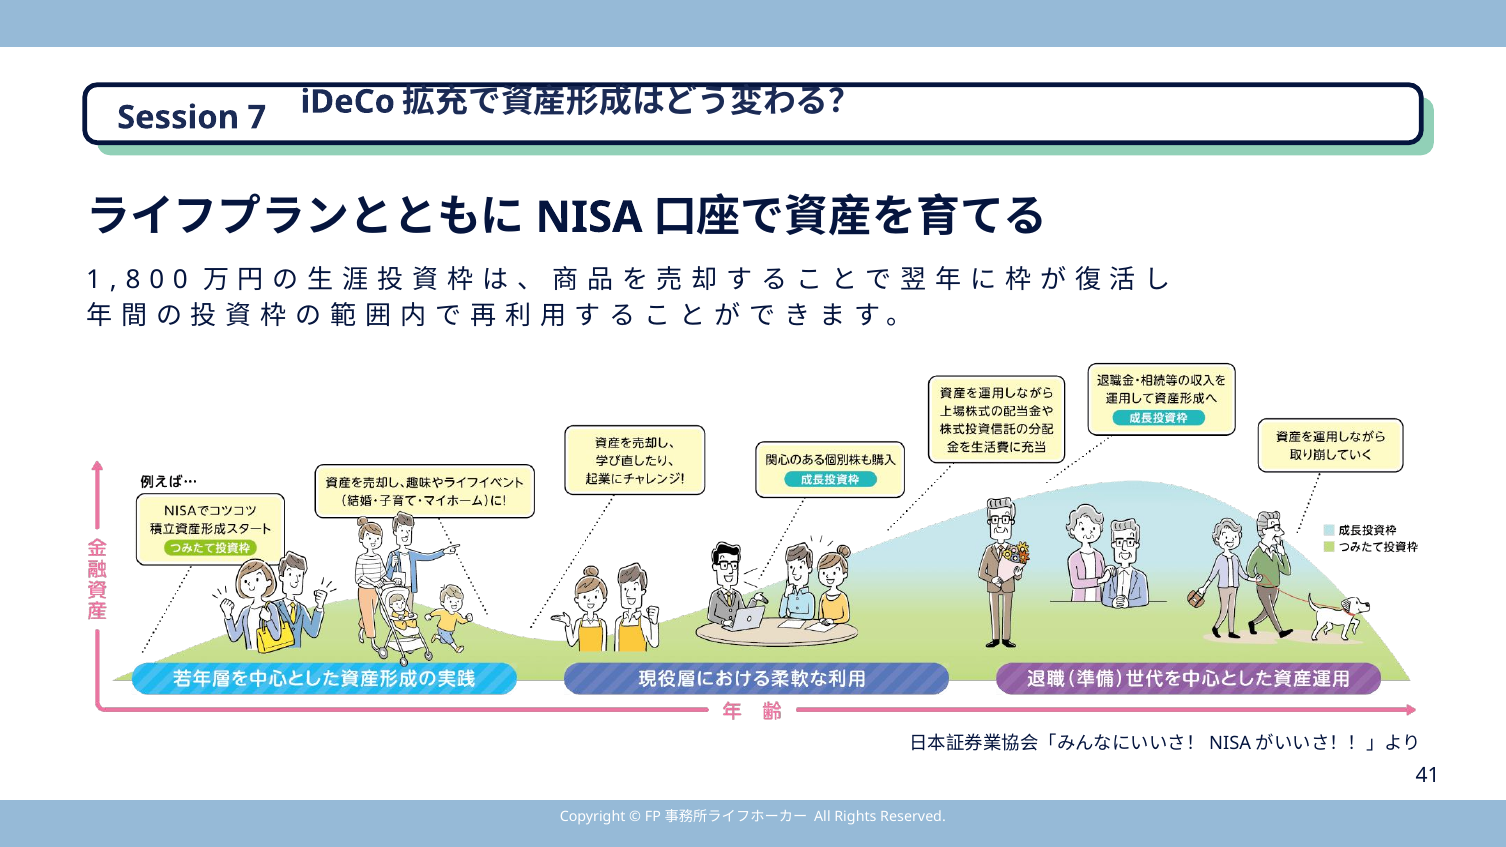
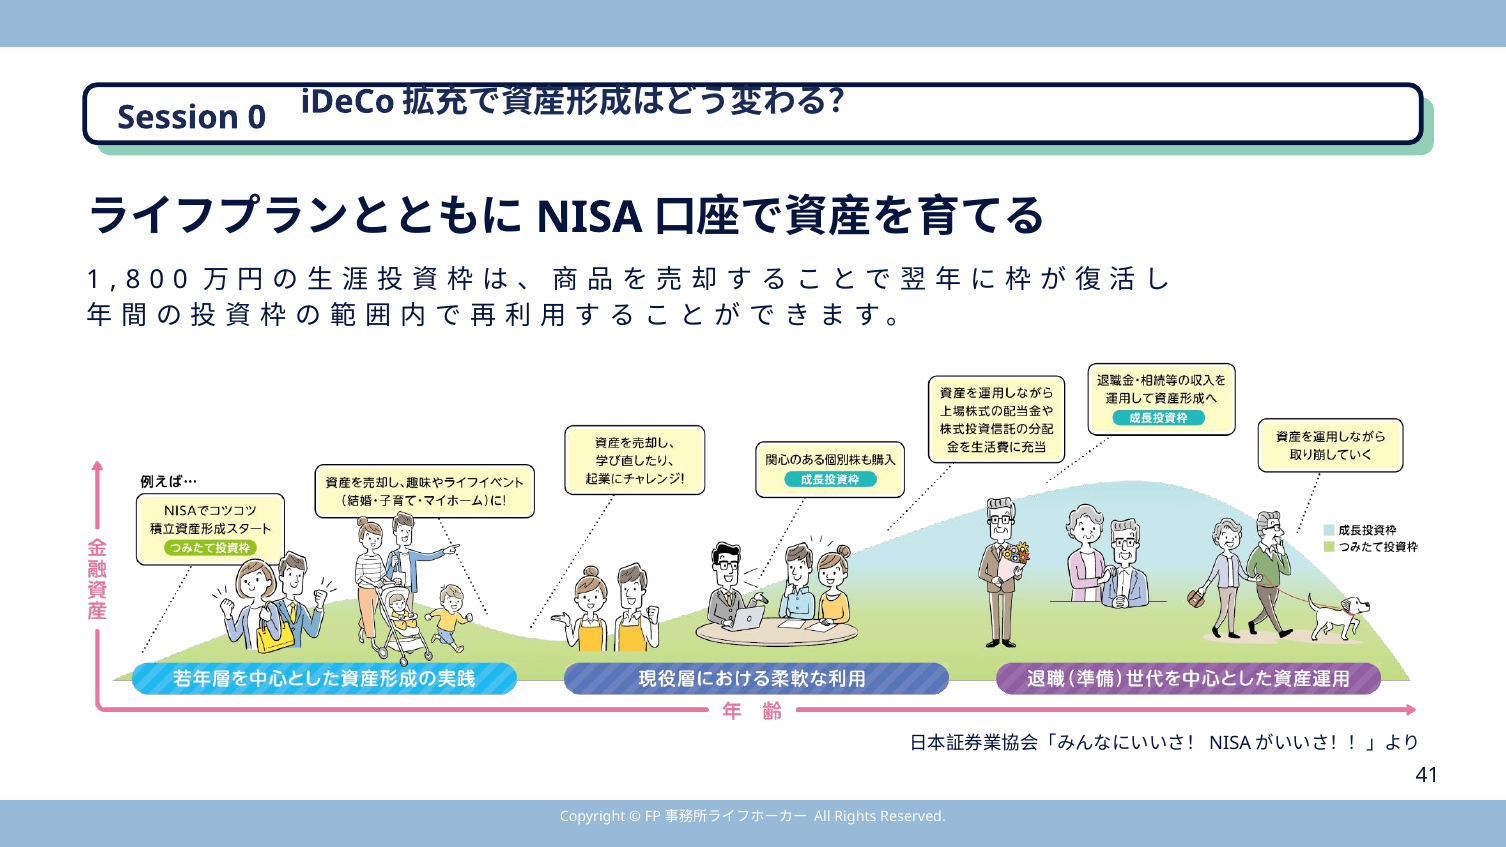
Session 7: 7 -> 0 (257, 118)
